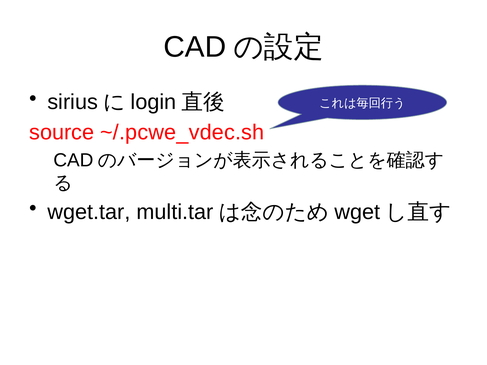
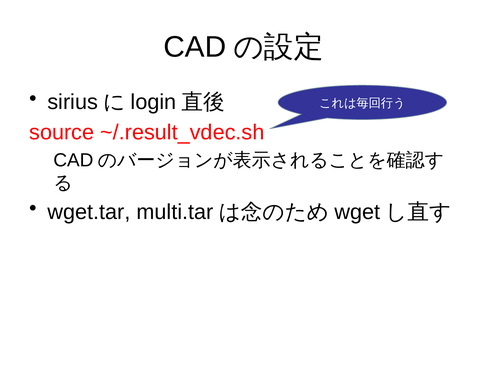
~/.pcwe_vdec.sh: ~/.pcwe_vdec.sh -> ~/.result_vdec.sh (182, 132)
